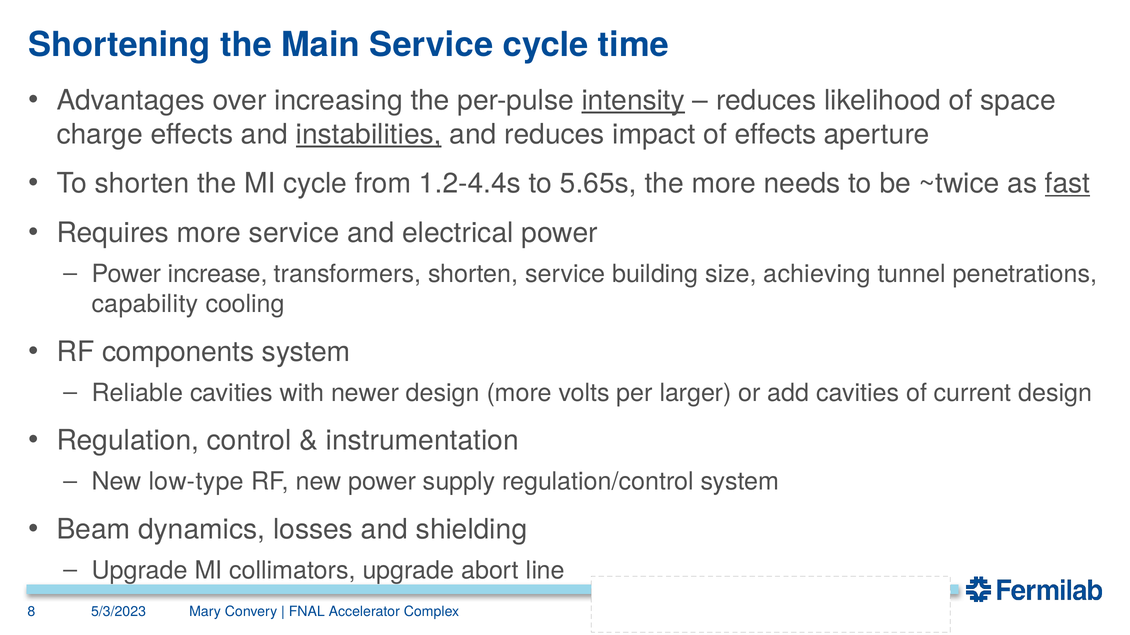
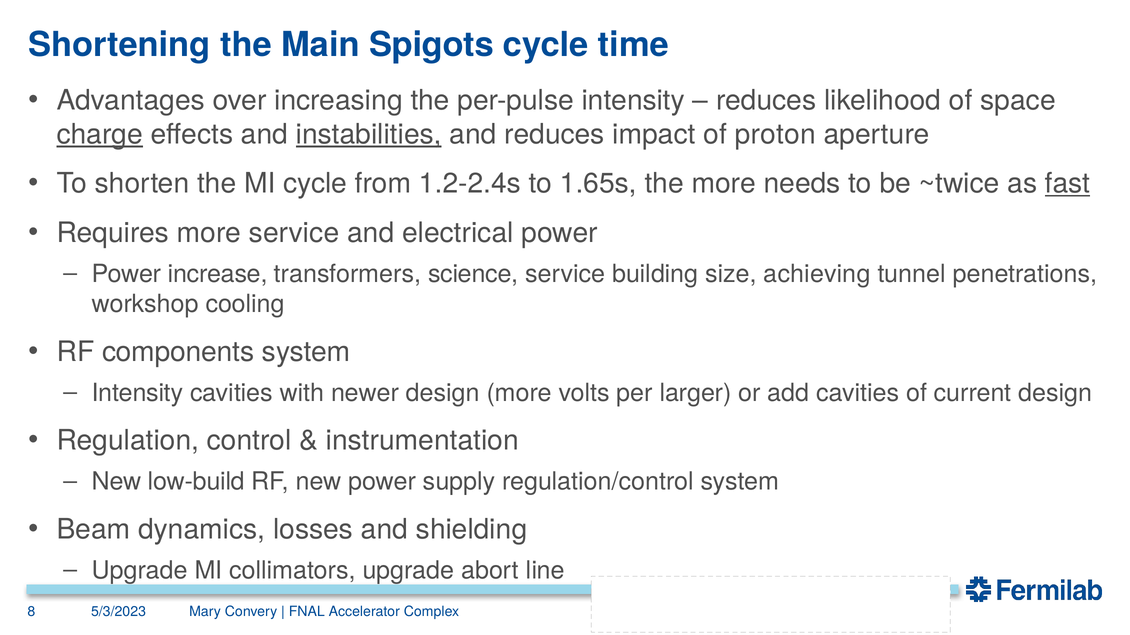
Main Service: Service -> Spigots (432, 45)
intensity underline: present -> none (633, 101)
charge underline: none -> present (100, 134)
of effects: effects -> proton (775, 134)
1.2-4.4s: 1.2-4.4s -> 1.2-2.4s (470, 184)
5.65s: 5.65s -> 1.65s (598, 184)
transformers shorten: shorten -> science (473, 274)
capability: capability -> workshop (145, 304)
Reliable: Reliable -> Intensity (137, 393)
low-type: low-type -> low-build (196, 482)
